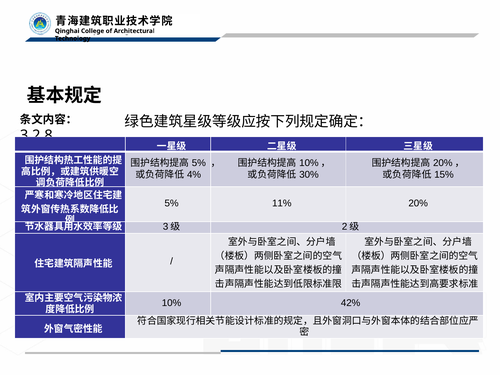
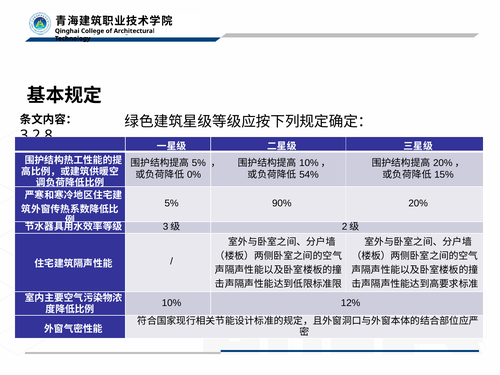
4%: 4% -> 0% (194, 175)
30%: 30% -> 54% (309, 175)
11%: 11% -> 90% (282, 203)
42%: 42% -> 12% (351, 303)
